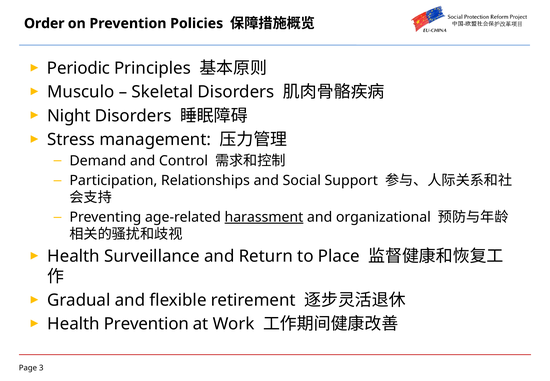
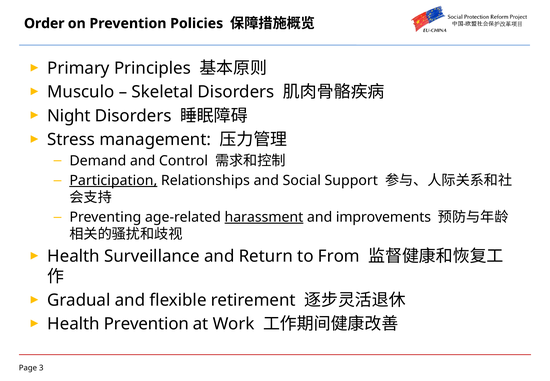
Periodic: Periodic -> Primary (78, 68)
Participation underline: none -> present (113, 180)
organizational: organizational -> improvements (383, 217)
Place: Place -> From (339, 256)
